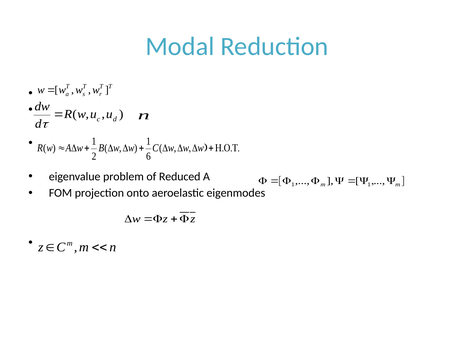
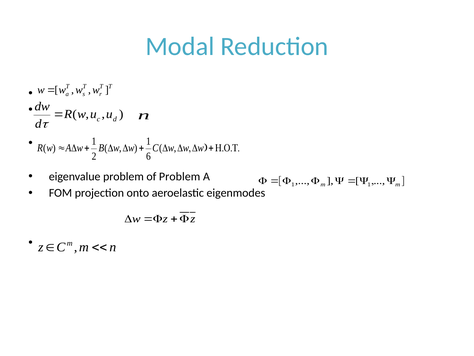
of Reduced: Reduced -> Problem (180, 176)
